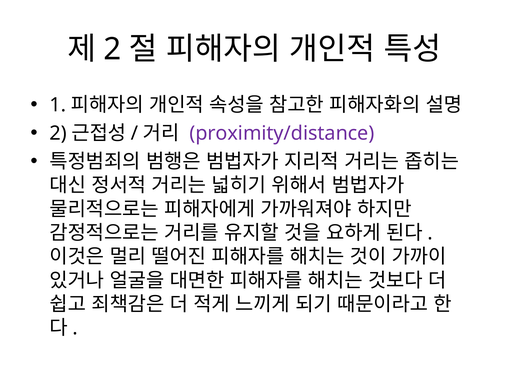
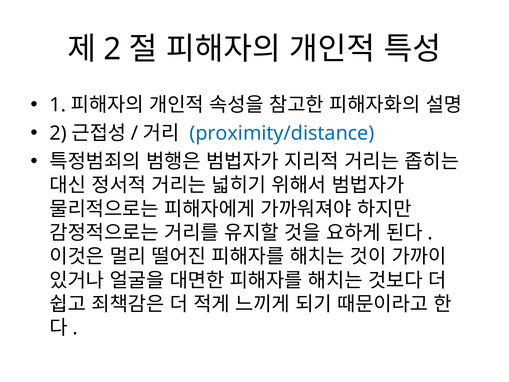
proximity/distance colour: purple -> blue (282, 133)
